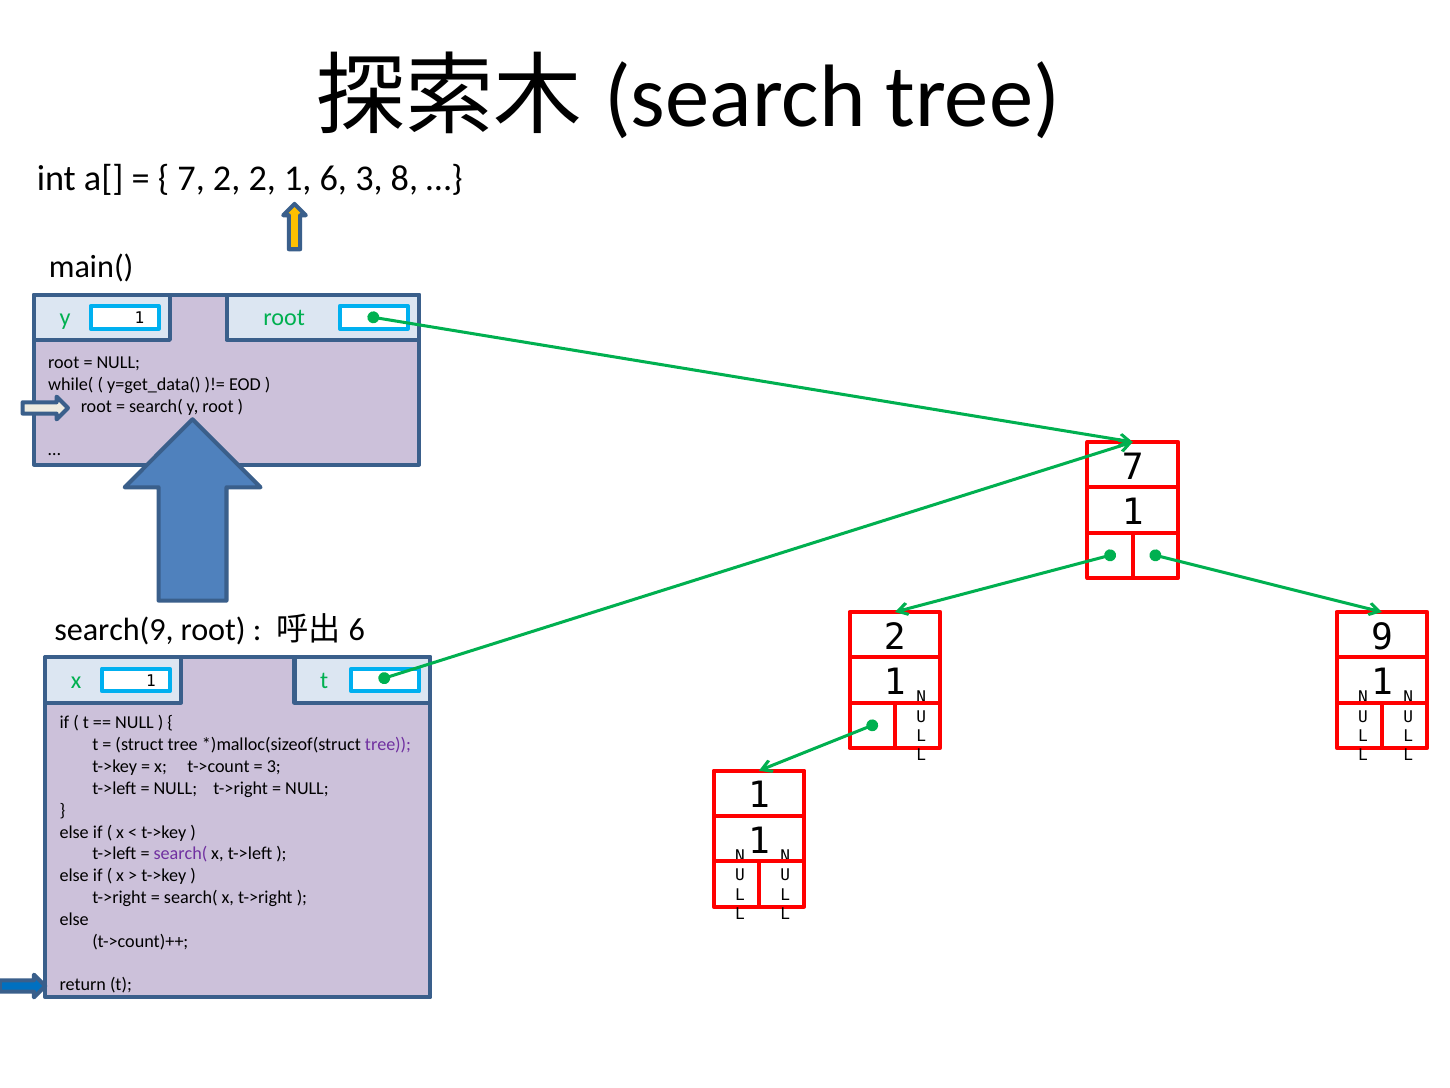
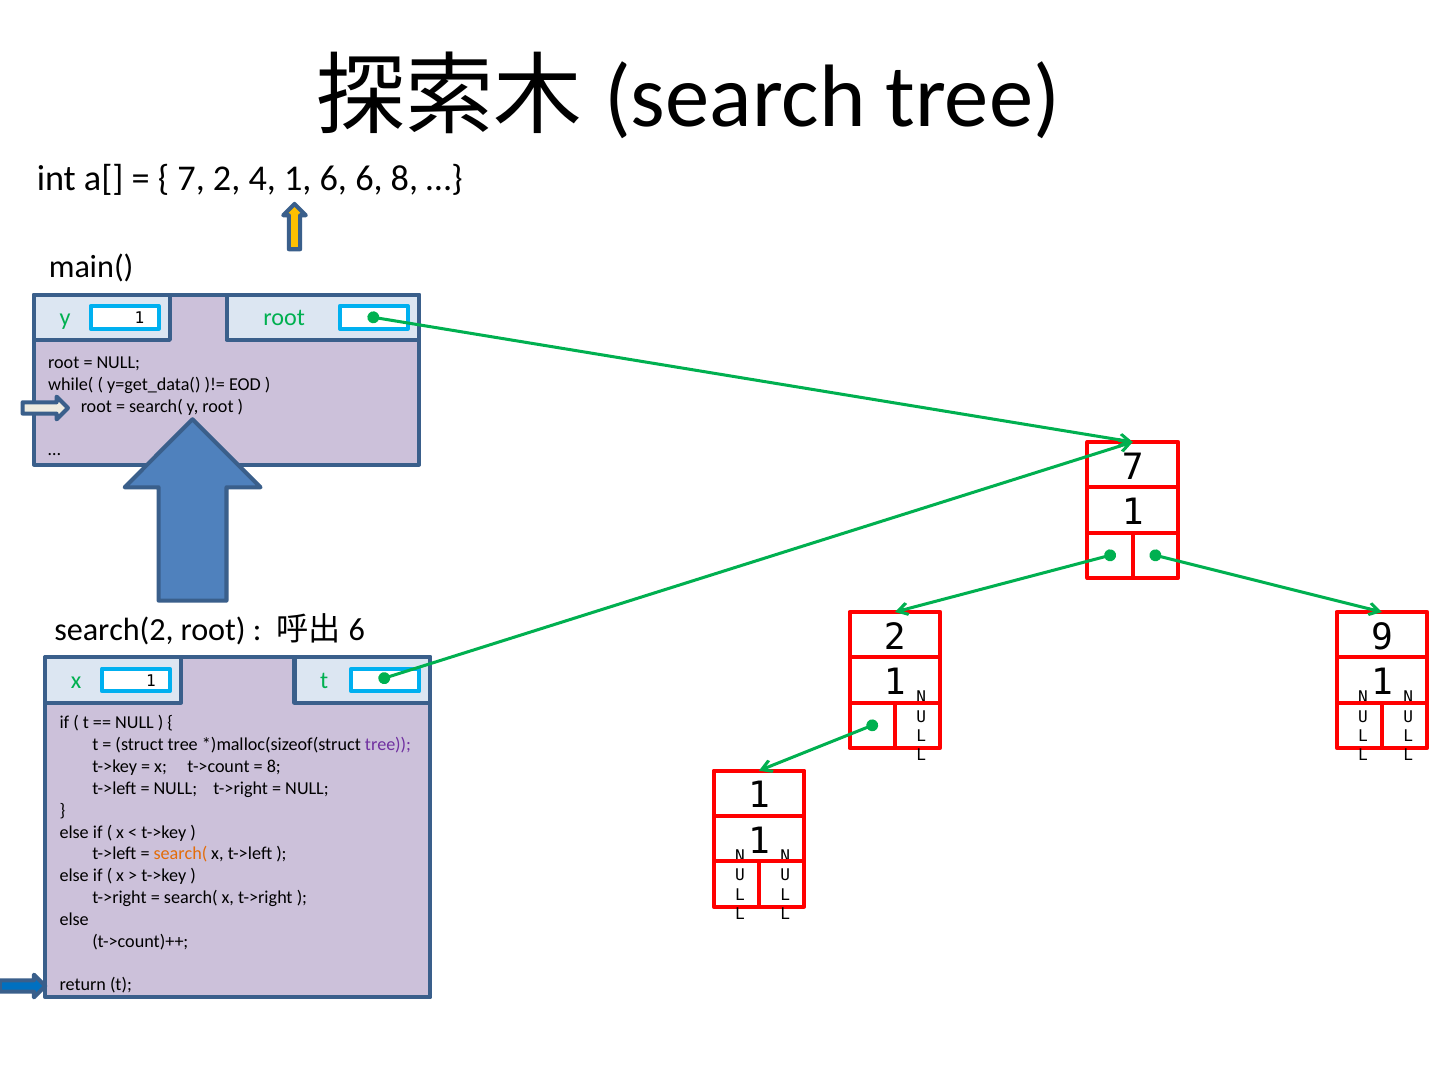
2 2: 2 -> 4 (262, 179)
6 3: 3 -> 6 (369, 179)
search(9: search(9 -> search(2 (114, 629)
3: 3 -> 8 (274, 766)
search( colour: purple -> orange (180, 854)
